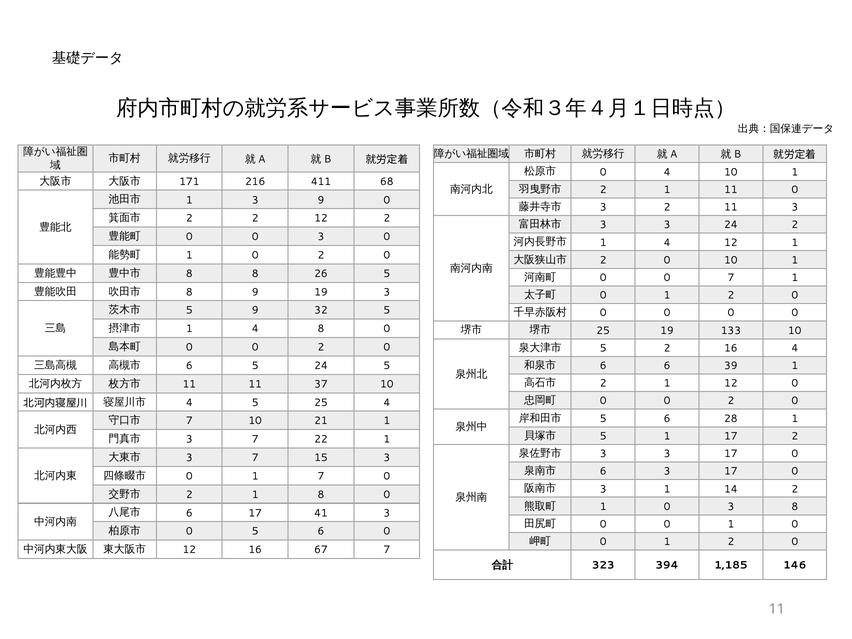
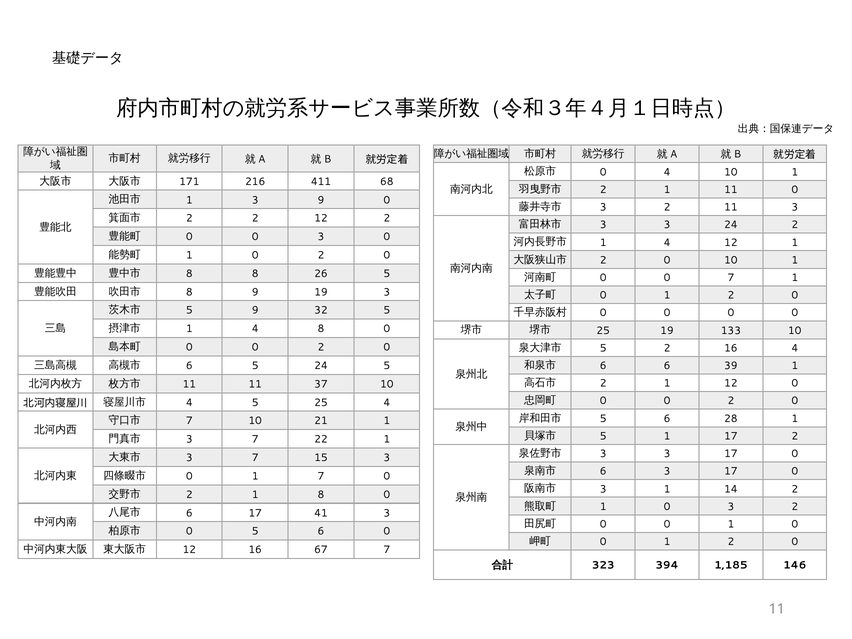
0 3 8: 8 -> 2 (795, 507)
